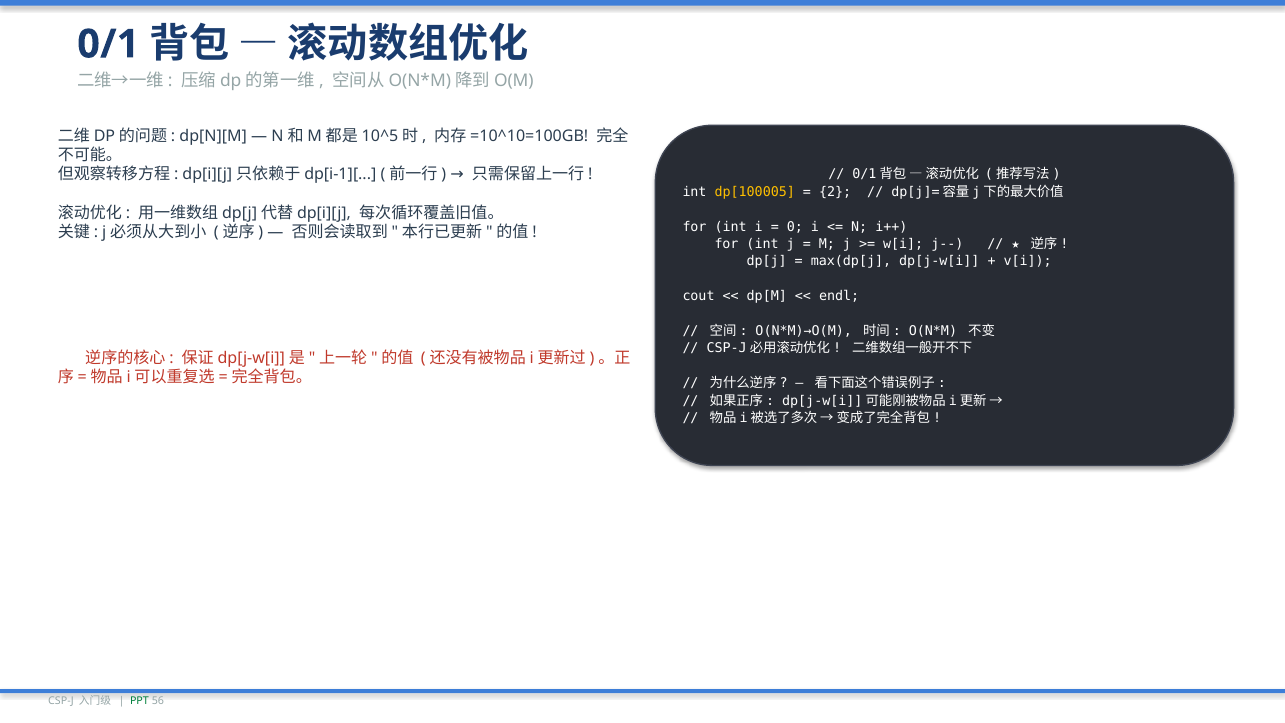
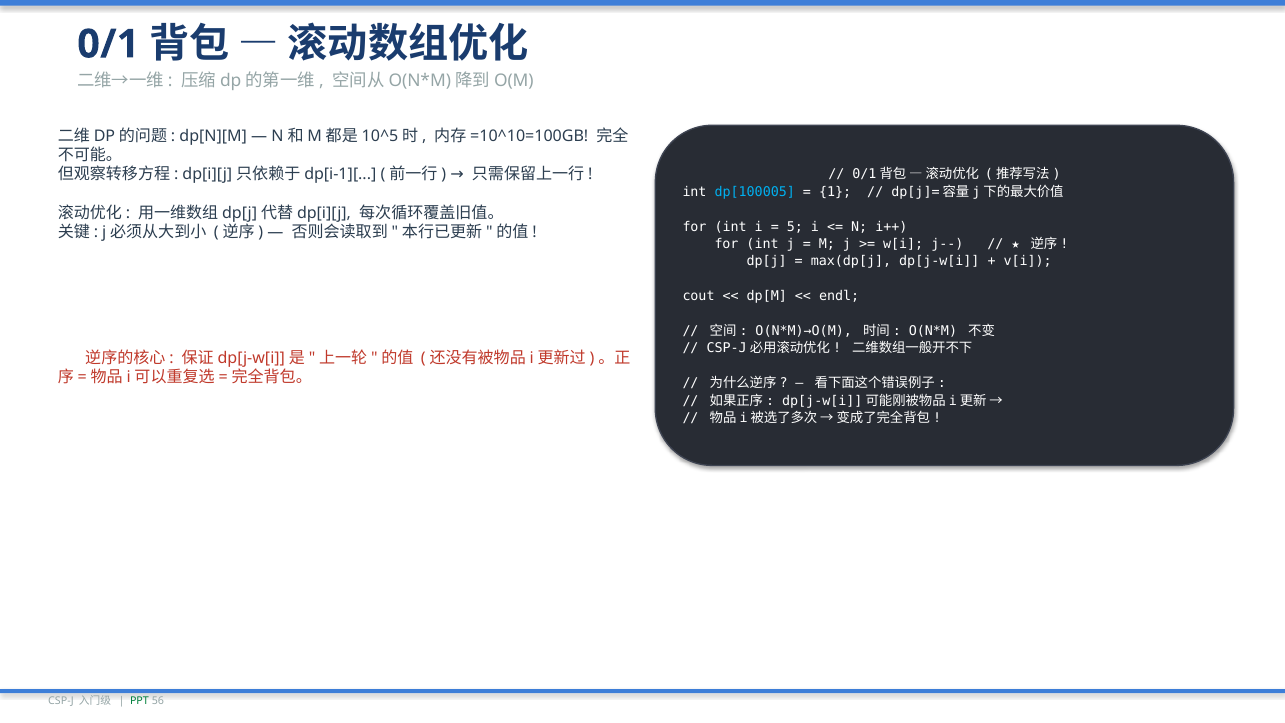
dp[100005 colour: yellow -> light blue (755, 192)
2: 2 -> 1 (835, 192)
0: 0 -> 5 (795, 227)
